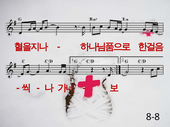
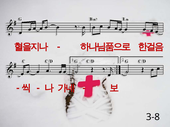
8-8: 8-8 -> 3-8 (153, 117)
